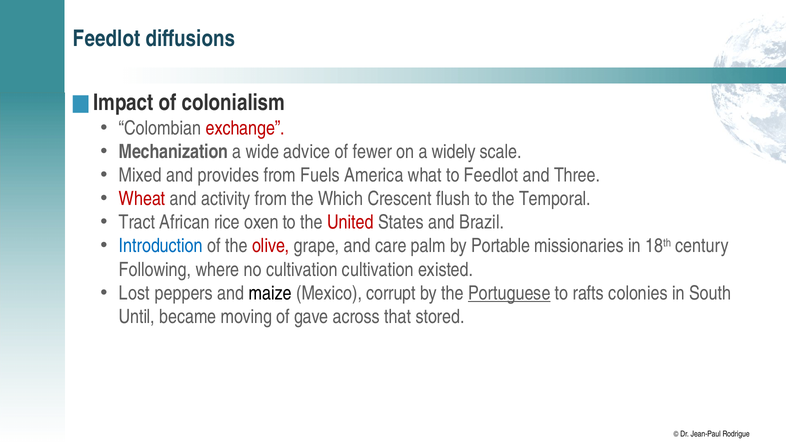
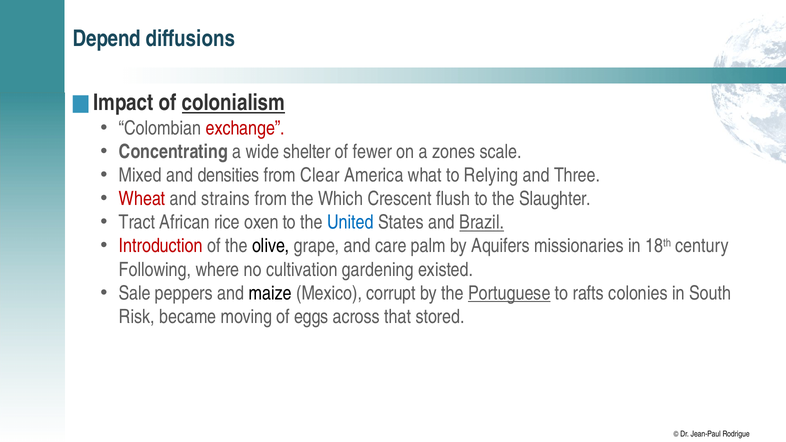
Feedlot: Feedlot -> Depend (107, 39)
colonialism underline: none -> present (233, 103)
Mechanization: Mechanization -> Concentrating (173, 152)
advice: advice -> shelter (307, 152)
widely: widely -> zones (454, 152)
provides: provides -> densities (229, 175)
Fuels: Fuels -> Clear (320, 175)
to Feedlot: Feedlot -> Relying (491, 175)
activity: activity -> strains (226, 199)
Temporal: Temporal -> Slaughter (555, 199)
United colour: red -> blue (350, 222)
Brazil underline: none -> present (482, 222)
Introduction colour: blue -> red (161, 246)
olive colour: red -> black (271, 246)
Portable: Portable -> Aquifers (501, 246)
cultivation cultivation: cultivation -> gardening (378, 270)
Lost: Lost -> Sale (135, 293)
Until: Until -> Risk (137, 317)
gave: gave -> eggs (311, 317)
